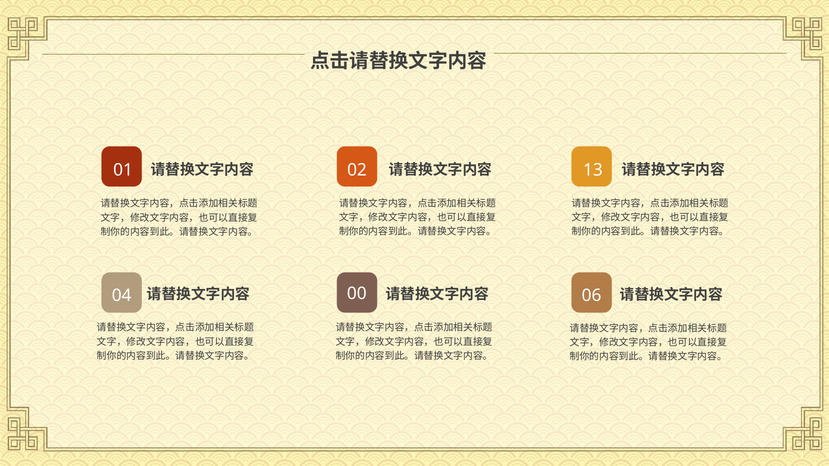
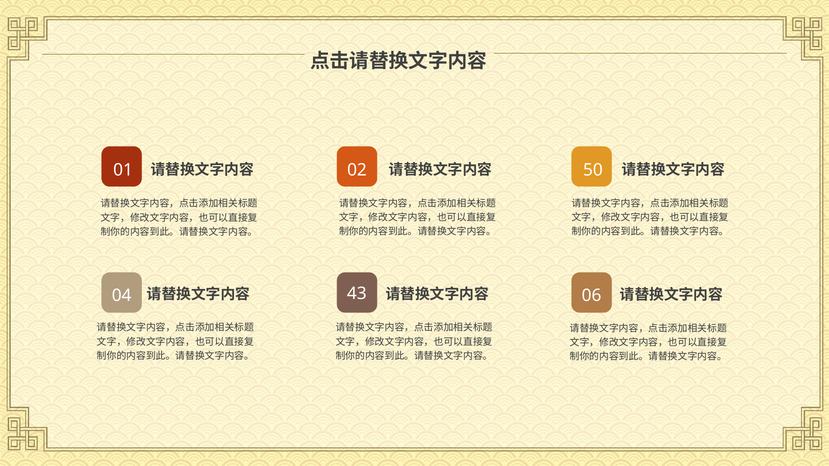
13: 13 -> 50 (593, 170)
00: 00 -> 43 (357, 294)
